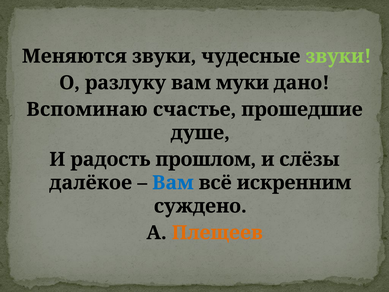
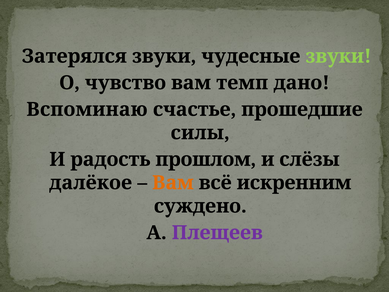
Меняются: Меняются -> Затерялся (74, 56)
разлуку: разлуку -> чувство (126, 83)
муки: муки -> темп (242, 83)
душе: душе -> силы (200, 133)
Вам colour: blue -> orange (173, 183)
Плещеев colour: orange -> purple (217, 233)
